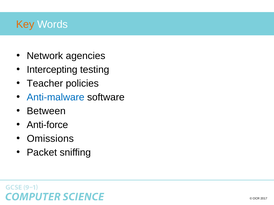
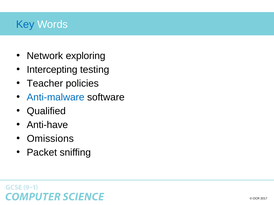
Key colour: orange -> blue (25, 25)
agencies: agencies -> exploring (86, 56)
Between: Between -> Qualified (46, 111)
Anti-force: Anti-force -> Anti-have (47, 125)
